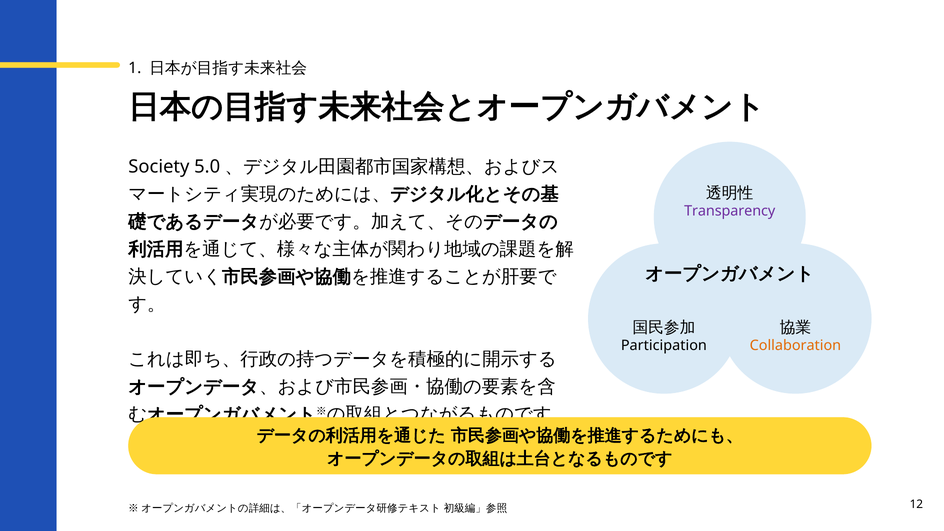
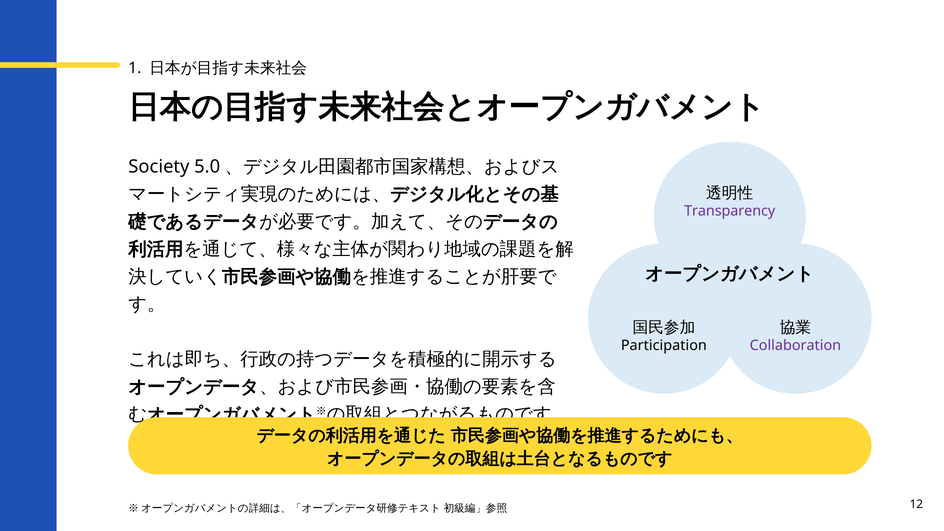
Collaboration colour: orange -> purple (795, 345)
